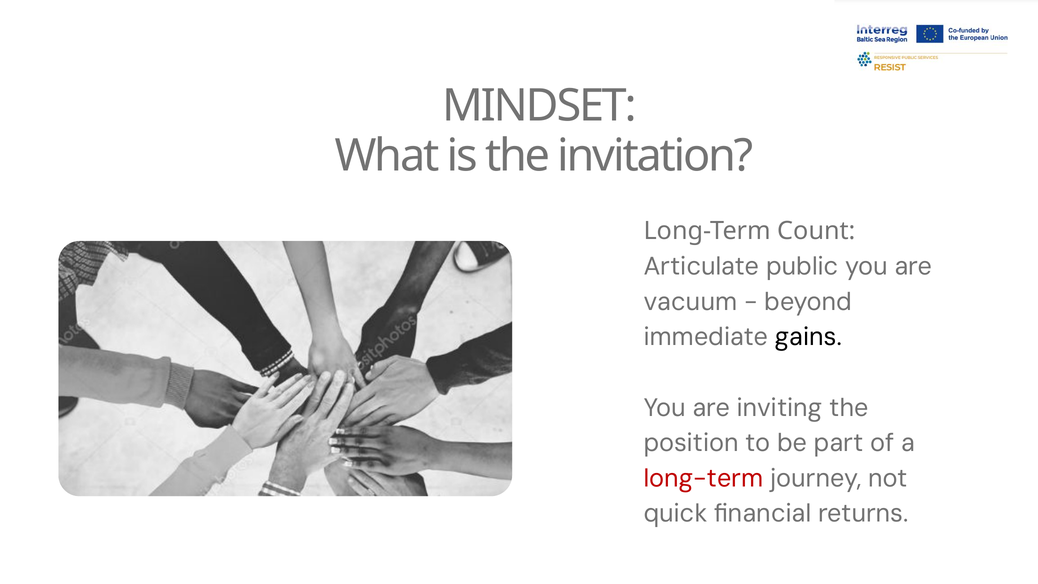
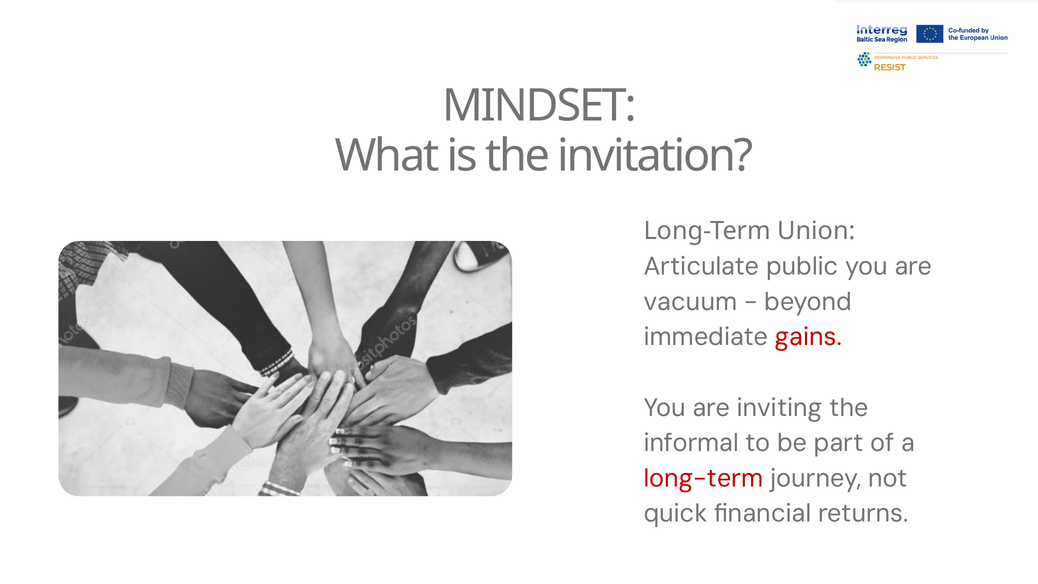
Count: Count -> Union (816, 231)
gains colour: black -> red (808, 337)
position: position -> informal (691, 443)
